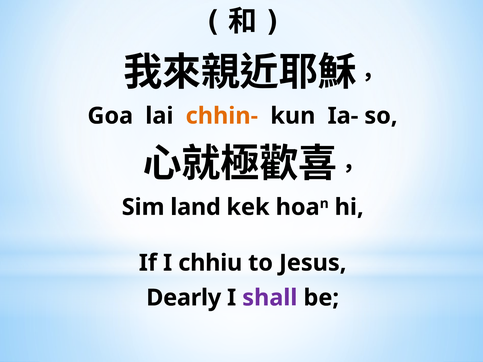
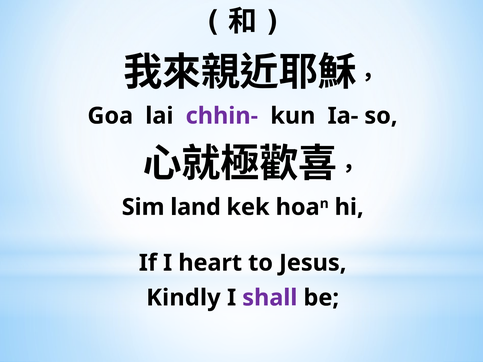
chhin- colour: orange -> purple (222, 116)
chhiu: chhiu -> heart (210, 263)
Dearly: Dearly -> Kindly (183, 298)
